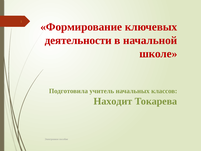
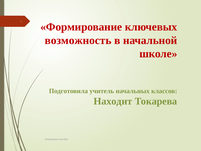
деятельности: деятельности -> возможность (78, 40)
